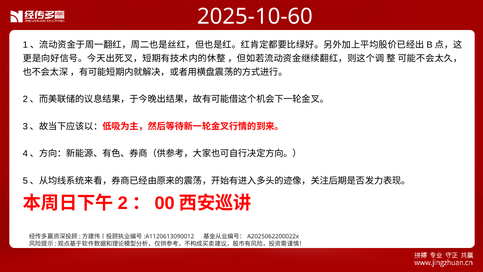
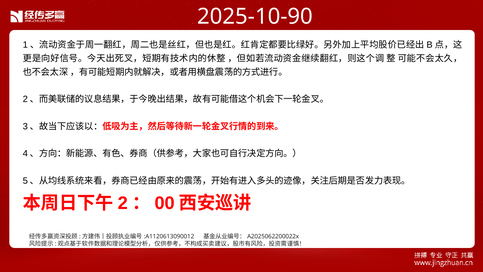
2025-10-60: 2025-10-60 -> 2025-10-90 (255, 17)
